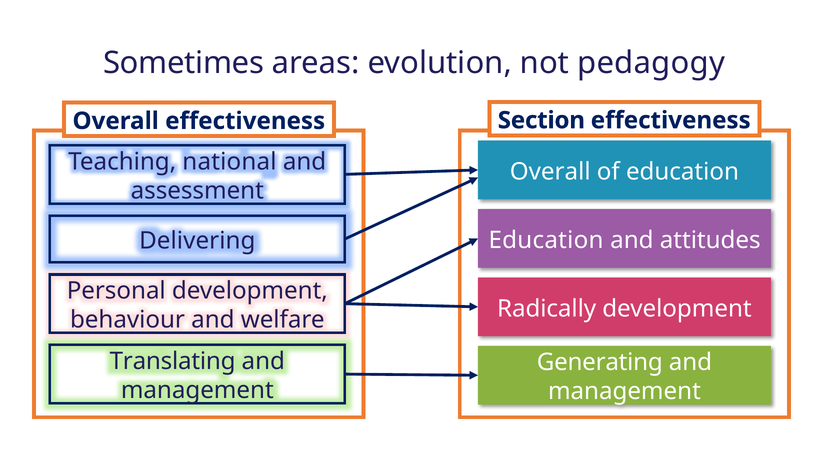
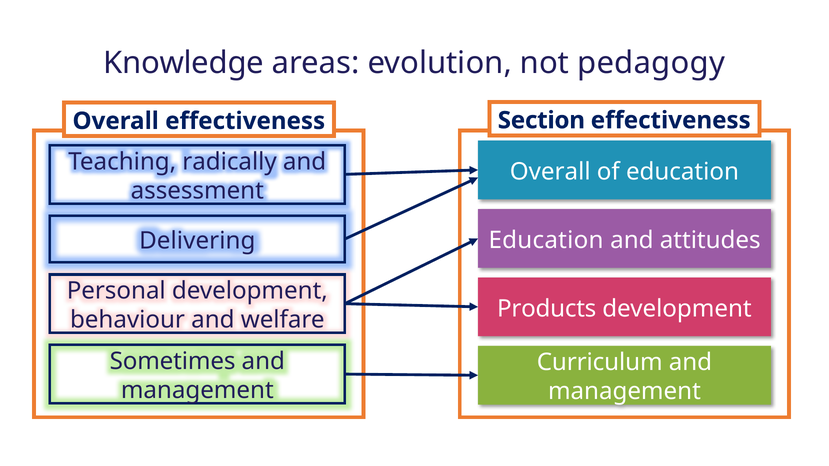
Sometimes: Sometimes -> Knowledge (184, 63)
national: national -> radically (230, 162)
Radically: Radically -> Products (547, 309)
Translating: Translating -> Sometimes (173, 362)
Generating: Generating -> Curriculum (600, 363)
